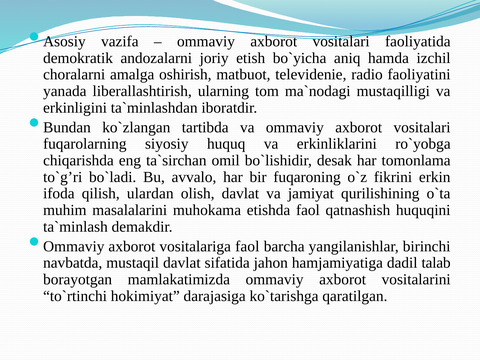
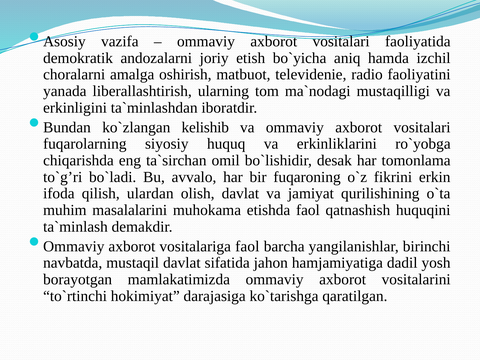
tartibda: tartibda -> kelishib (205, 127)
talab: talab -> yosh (436, 263)
